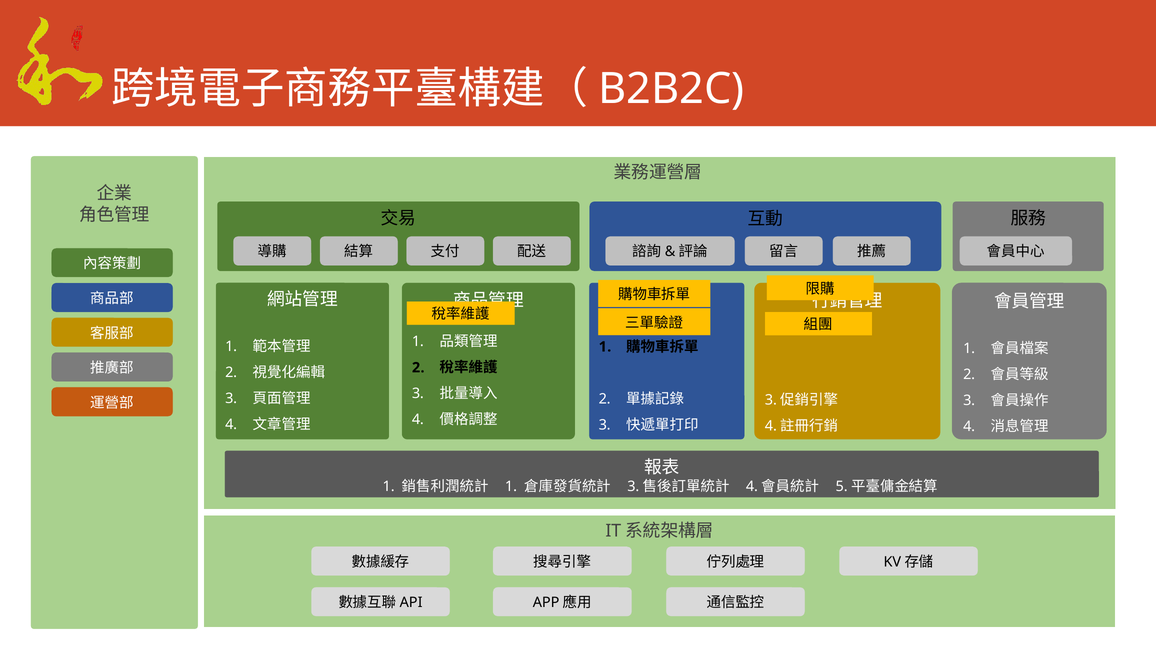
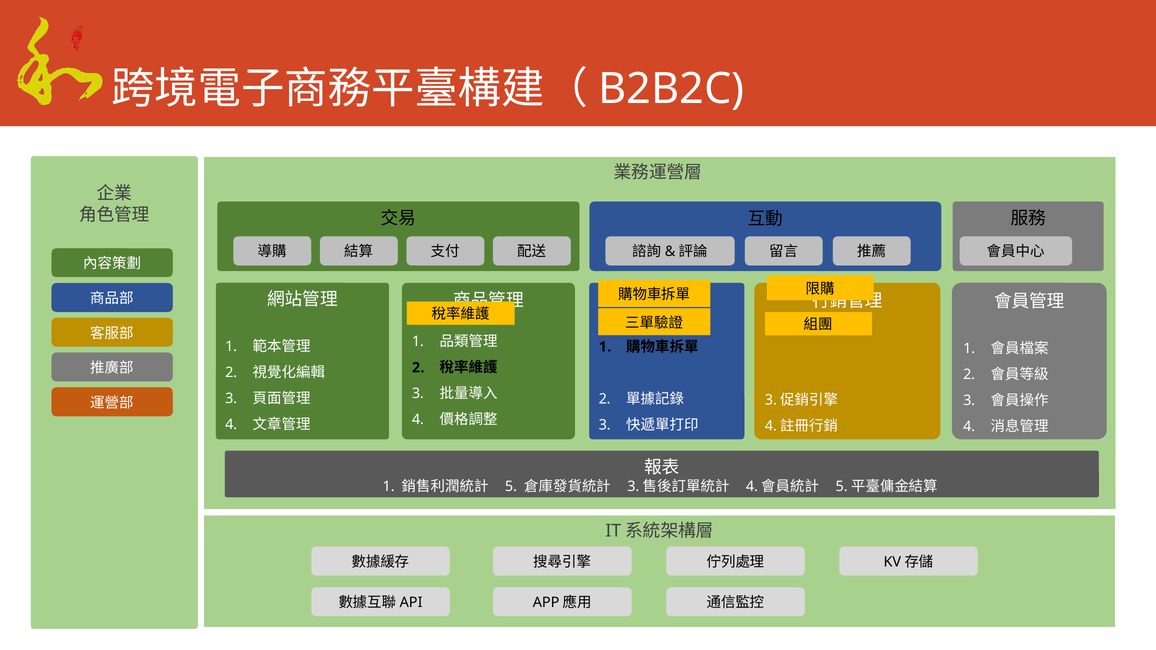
1: 1 -> 5 (511, 487)
